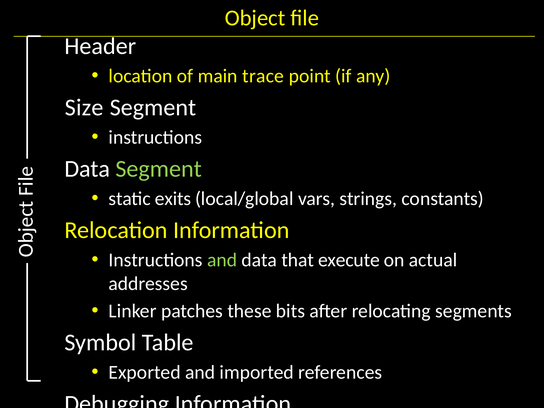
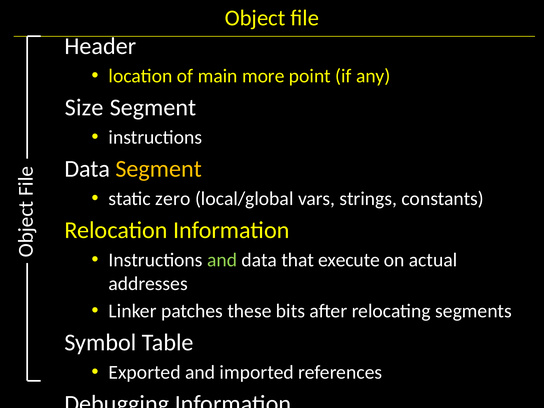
trace: trace -> more (263, 76)
Segment colour: light green -> yellow (159, 169)
exits: exits -> zero (173, 199)
